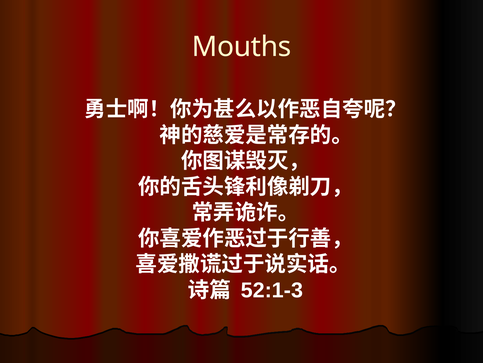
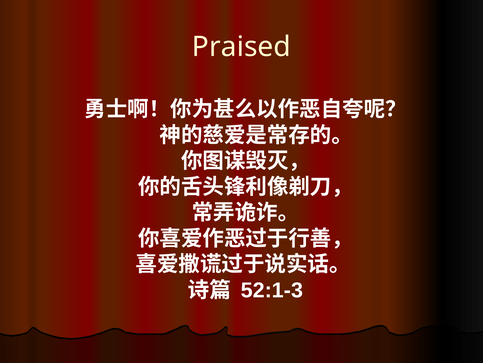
Mouths: Mouths -> Praised (241, 47)
